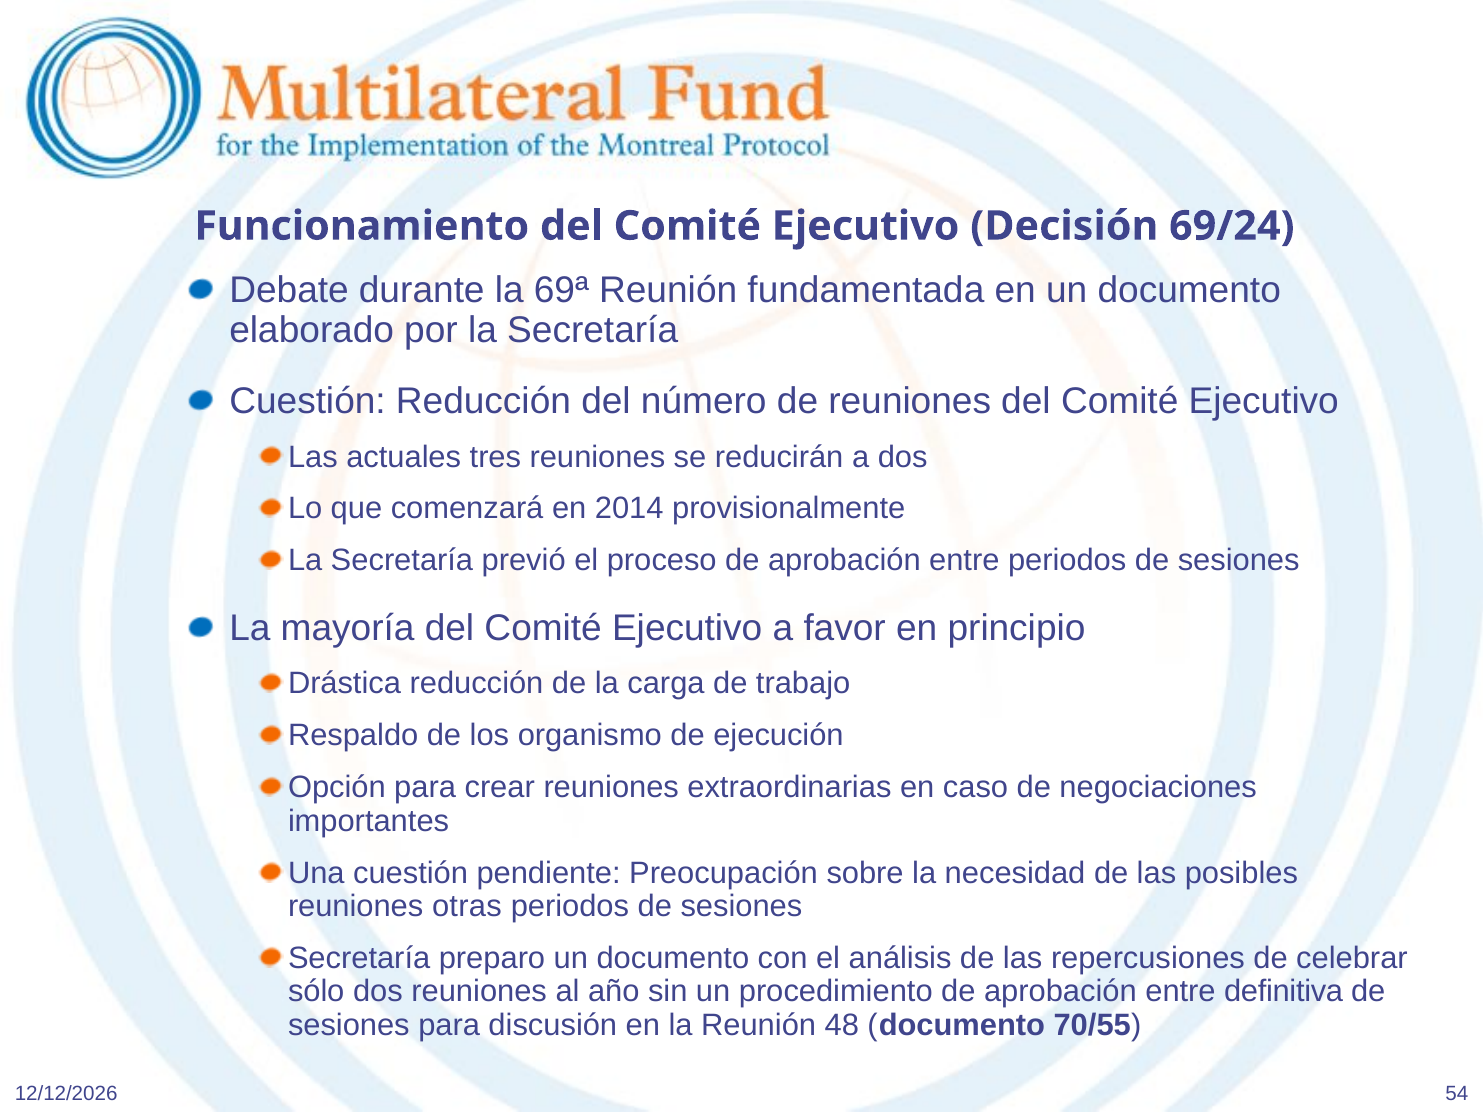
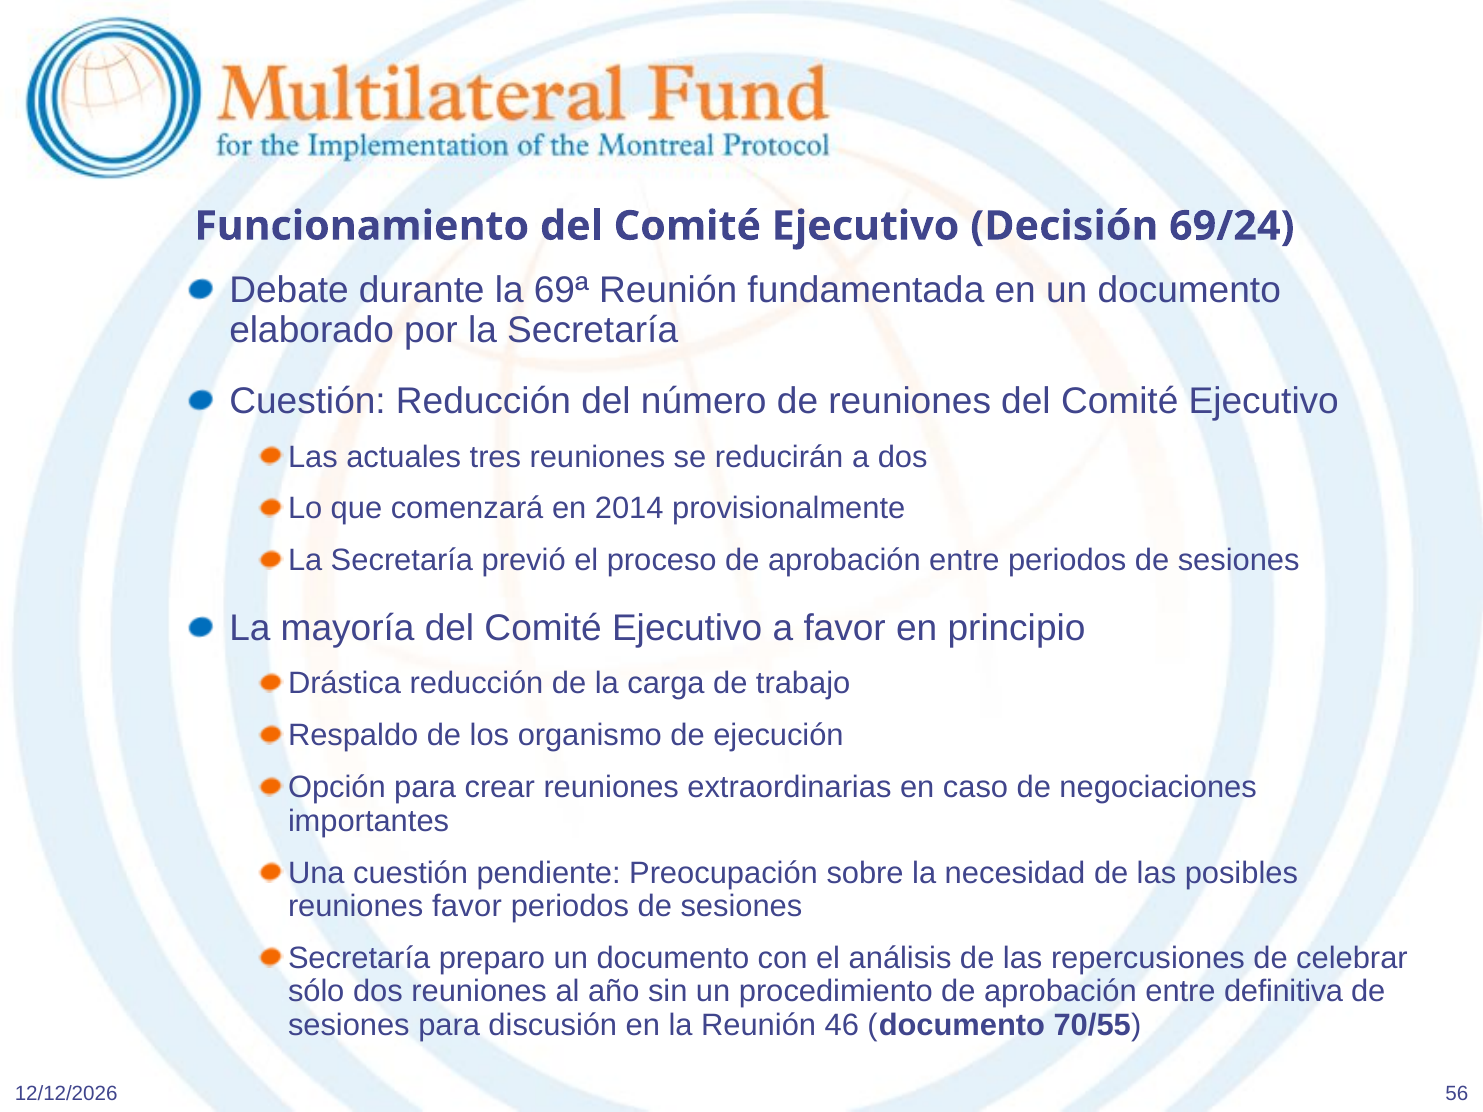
reuniones otras: otras -> favor (467, 907)
48: 48 -> 46 (842, 1025)
54: 54 -> 56 (1457, 1094)
